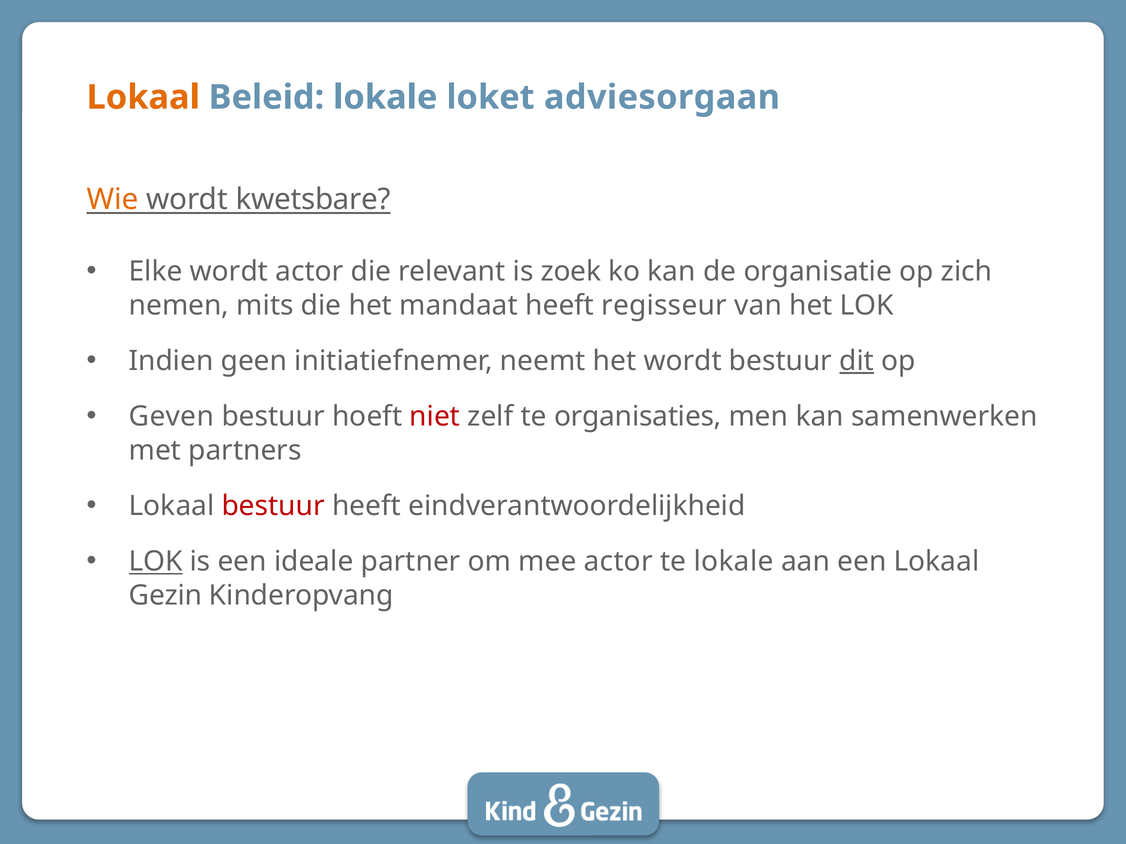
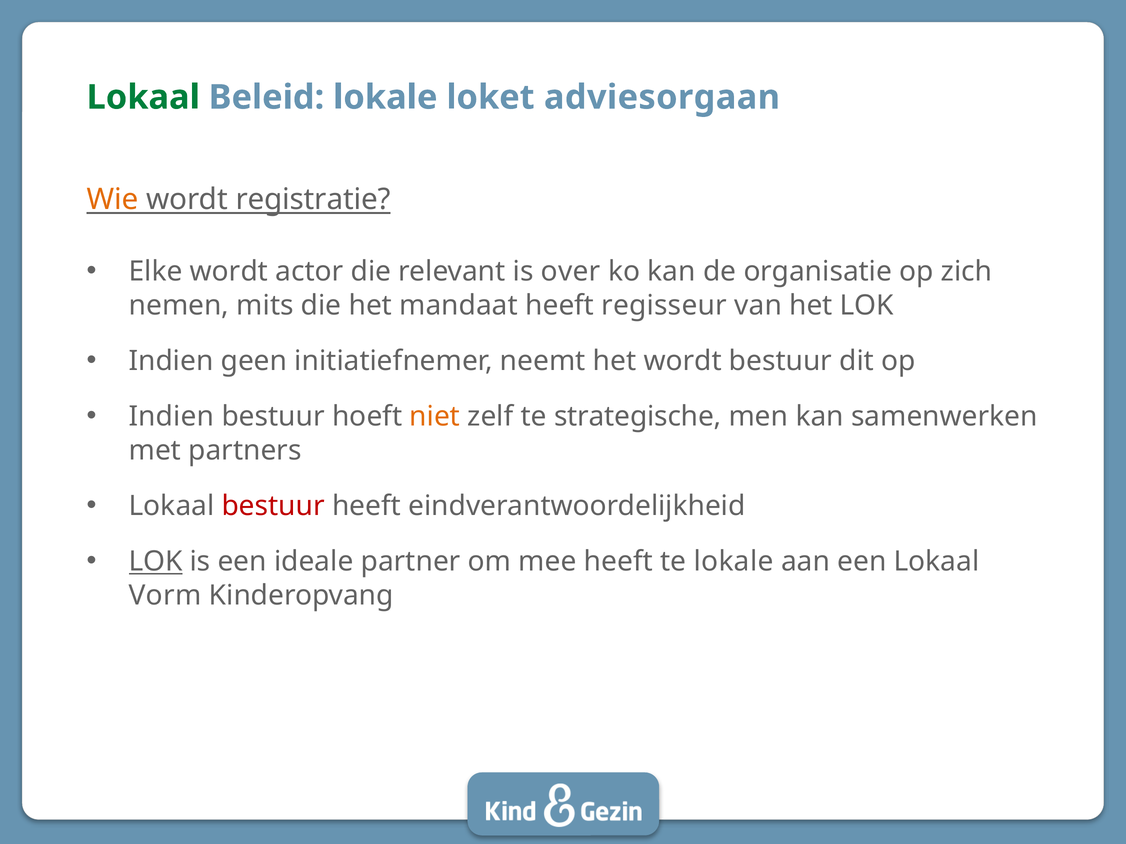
Lokaal colour: orange -> green (143, 97)
kwetsbare: kwetsbare -> registratie (313, 200)
zoek: zoek -> over (571, 272)
dit underline: present -> none (857, 361)
Geven: Geven -> Indien (172, 417)
niet colour: red -> orange (435, 417)
organisaties: organisaties -> strategische (638, 417)
mee actor: actor -> heeft (618, 562)
Gezin: Gezin -> Vorm (165, 596)
